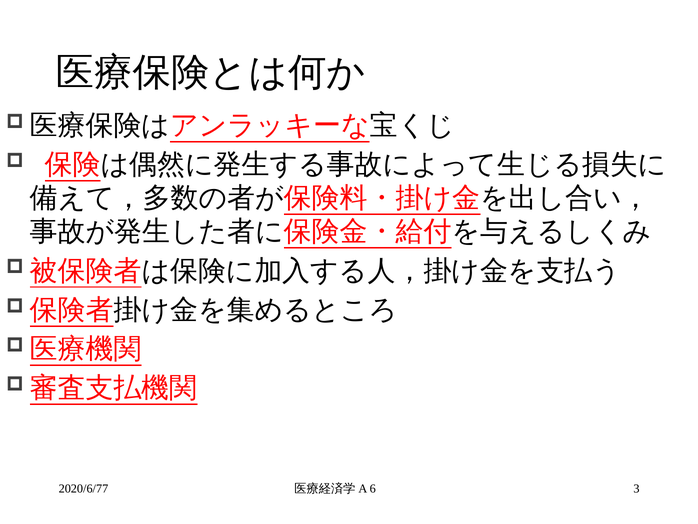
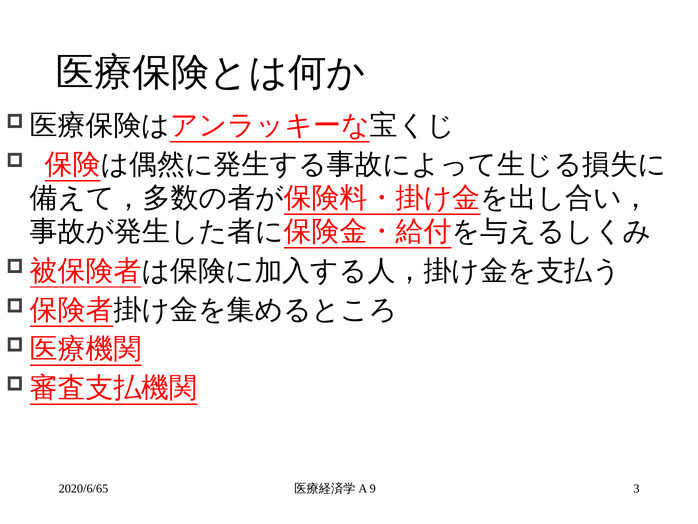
2020/6/77: 2020/6/77 -> 2020/6/65 (83, 488)
6: 6 -> 9 (373, 488)
